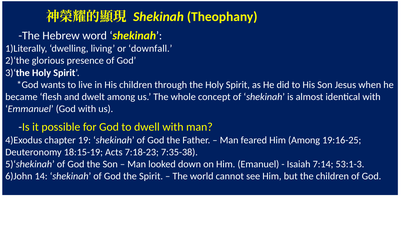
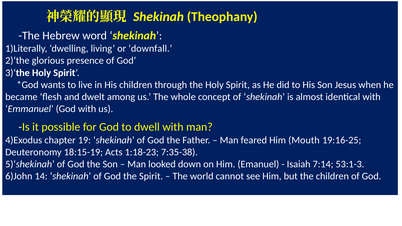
Him Among: Among -> Mouth (304, 140)
7:18-23: 7:18-23 -> 1:18-23 (142, 152)
